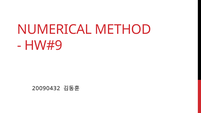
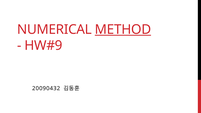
METHOD underline: none -> present (123, 30)
